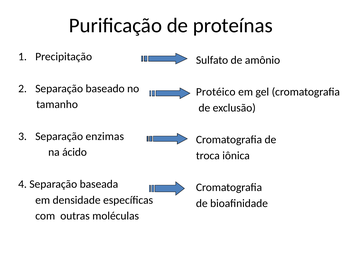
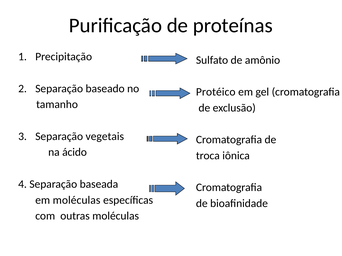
enzimas: enzimas -> vegetais (105, 137)
em densidade: densidade -> moléculas (77, 200)
